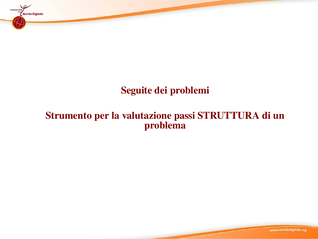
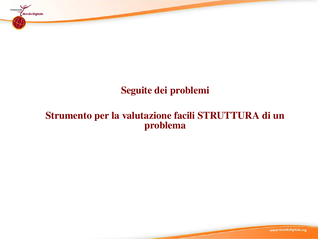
passi: passi -> facili (185, 115)
